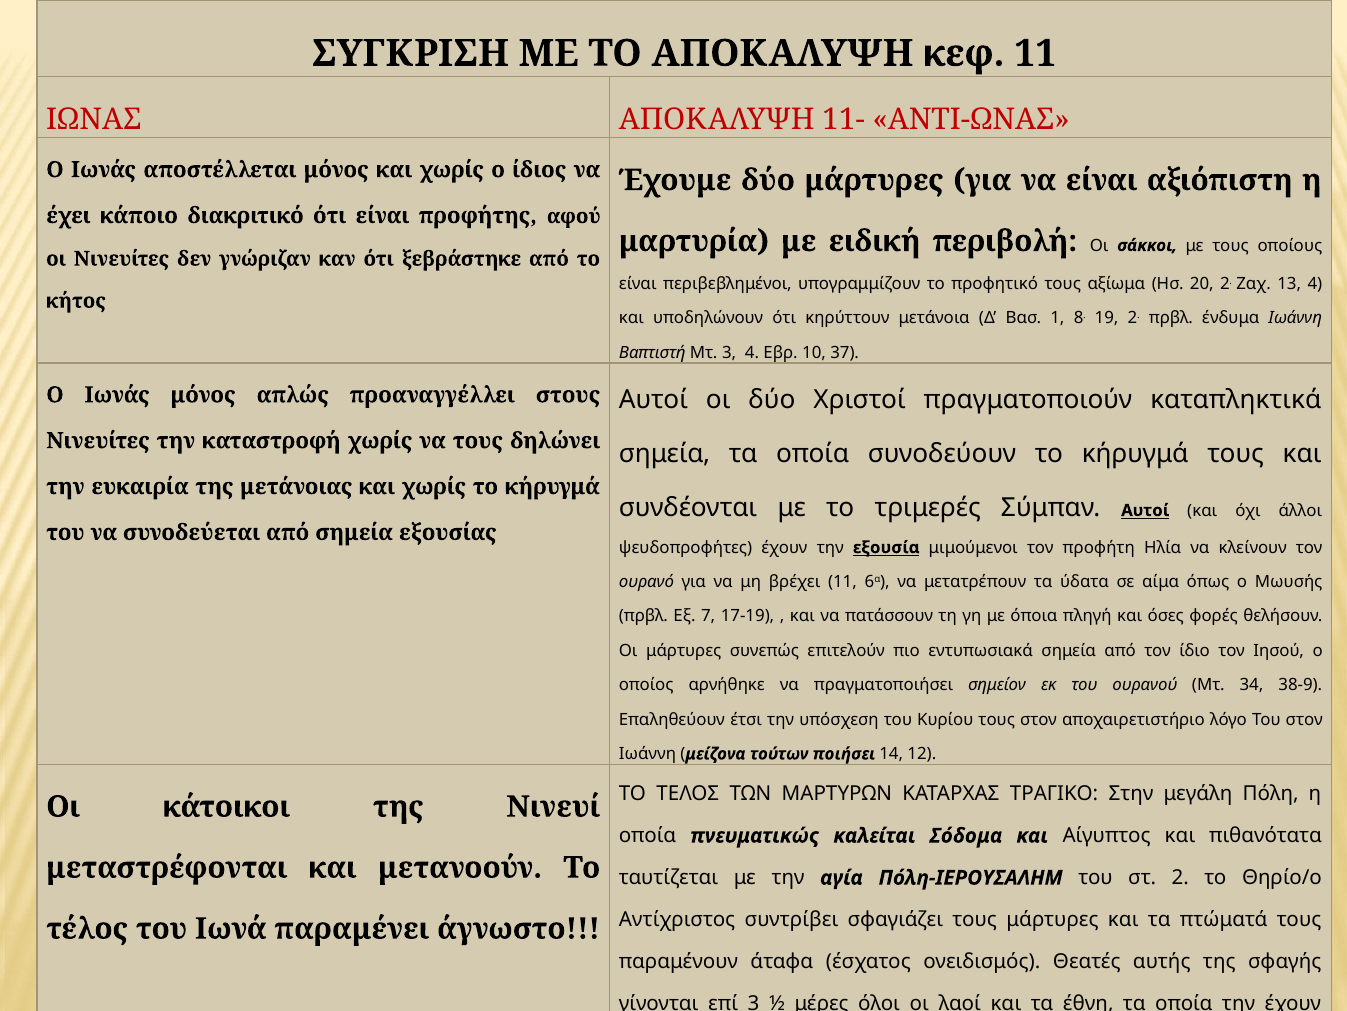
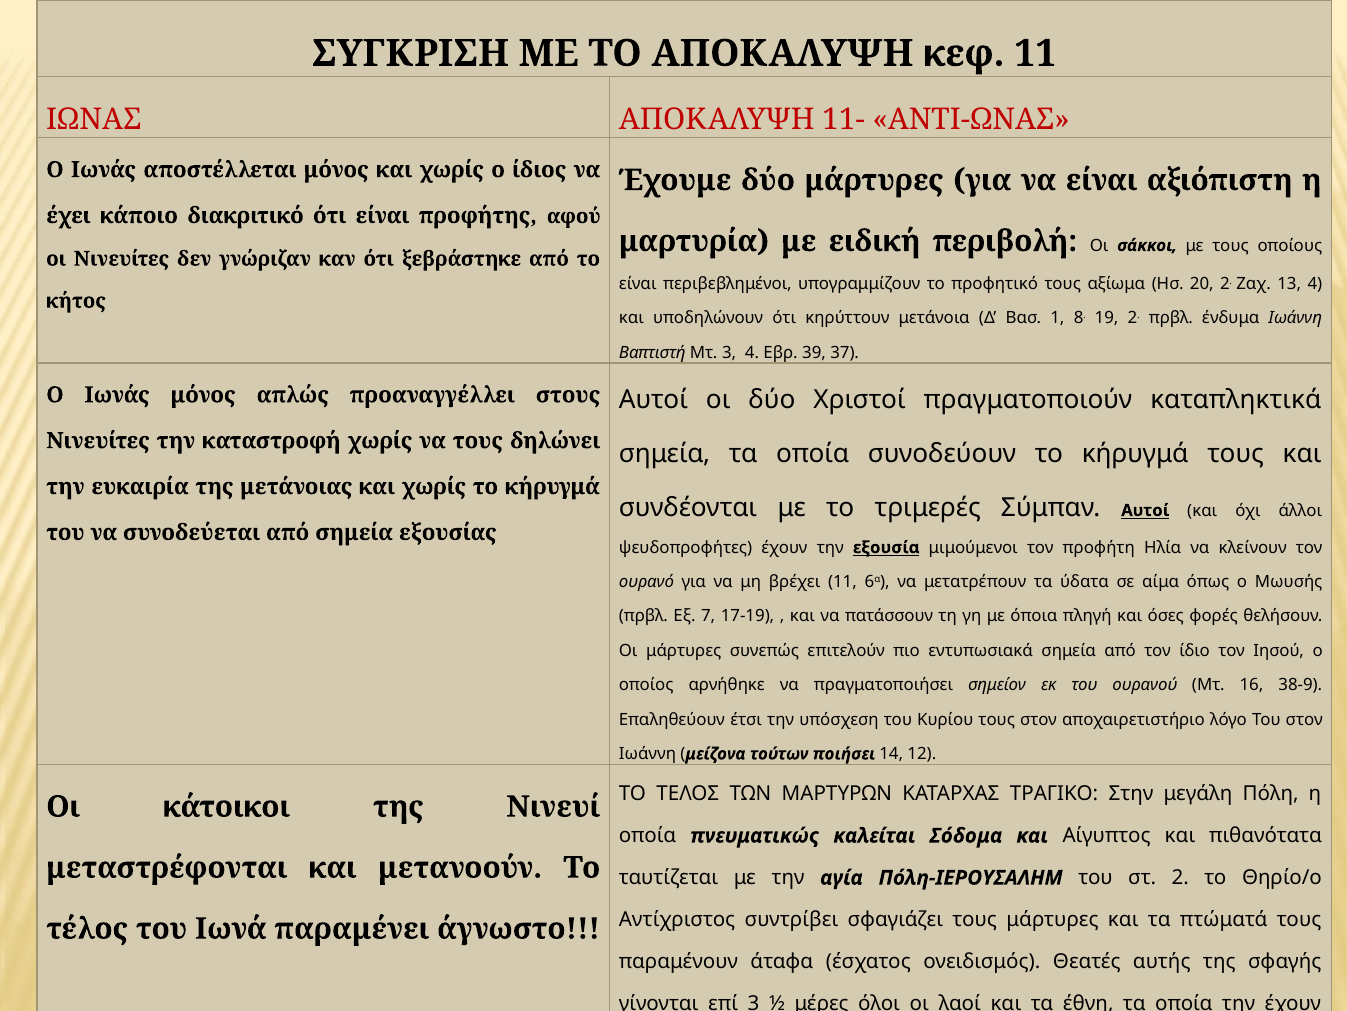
10: 10 -> 39 (814, 352)
34: 34 -> 16 (1251, 685)
